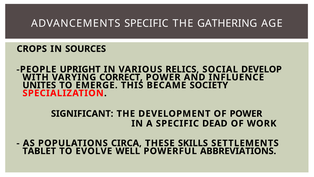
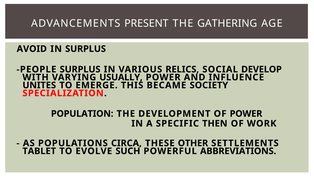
ADVANCEMENTS SPECIFIC: SPECIFIC -> PRESENT (146, 23)
CROPS: CROPS -> AVOID (32, 49)
IN SOURCES: SOURCES -> SURPLUS (86, 49)
PEOPLE UPRIGHT: UPRIGHT -> SURPLUS (80, 69)
CORRECT: CORRECT -> USUALLY (121, 77)
SIGNIFICANT: SIGNIFICANT -> POPULATION (82, 113)
DEAD: DEAD -> THEN (215, 123)
SKILLS: SKILLS -> OTHER (193, 143)
WELL: WELL -> SUCH (128, 151)
